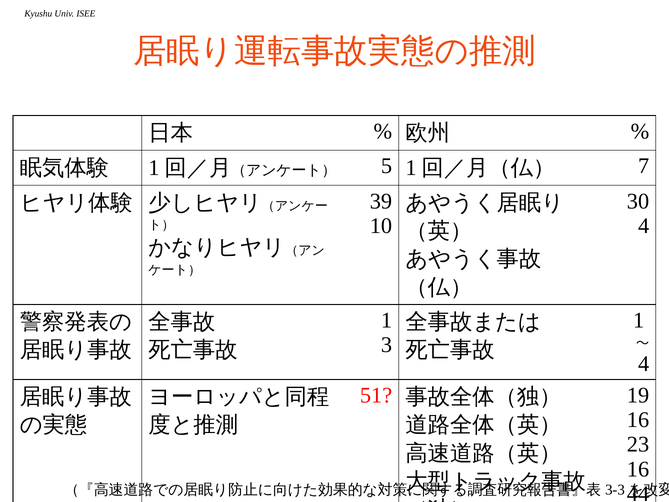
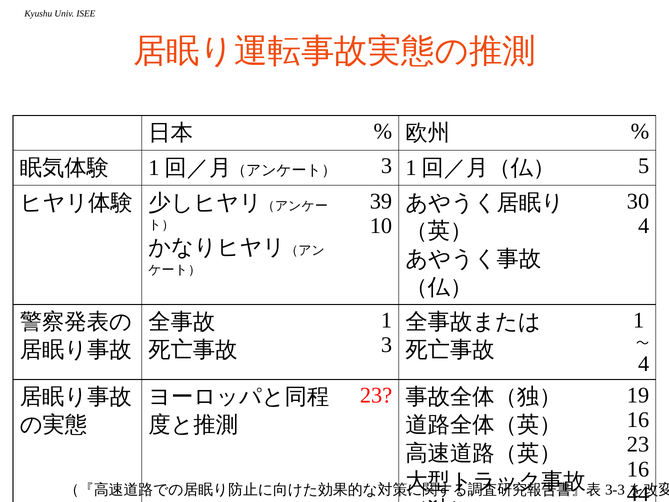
5: 5 -> 3 (387, 166)
7: 7 -> 5 (644, 166)
51: 51 -> 23 (376, 395)
